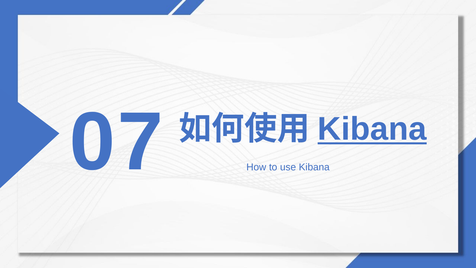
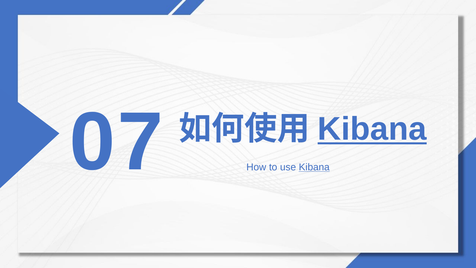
Kibana underline: none -> present (314, 167)
